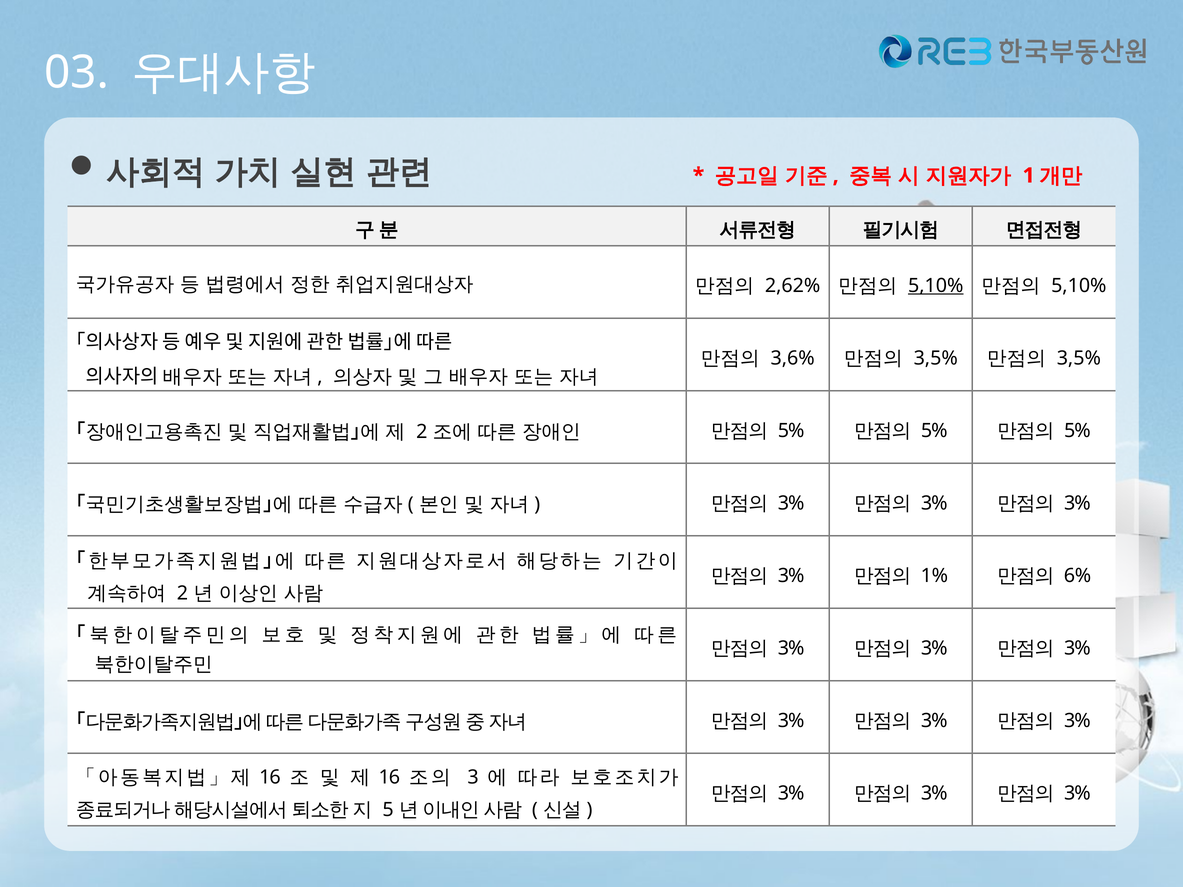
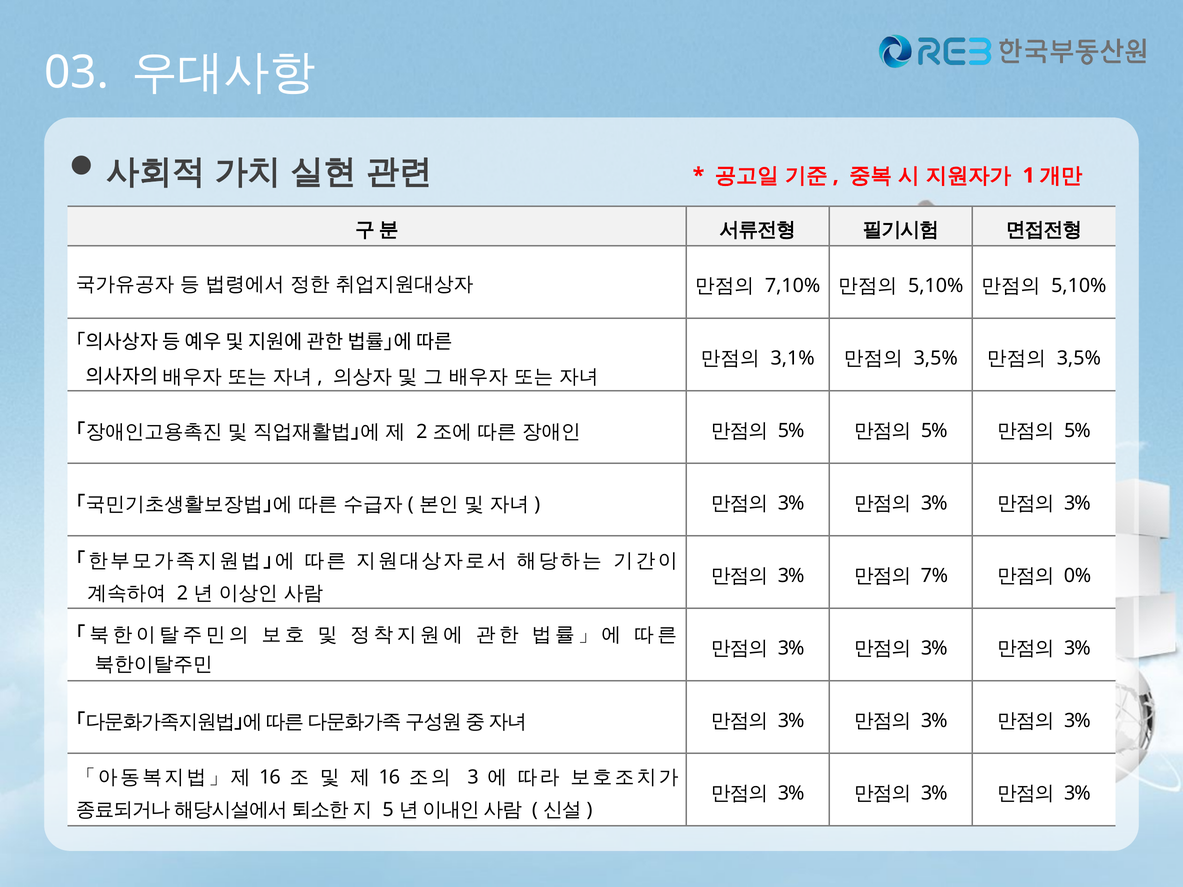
2,62%: 2,62% -> 7,10% (793, 286)
5,10% underline: present -> none (936, 286)
3,6%: 3,6% -> 3,1% (793, 358)
1%: 1% -> 7% (934, 576)
6%: 6% -> 0% (1078, 576)
